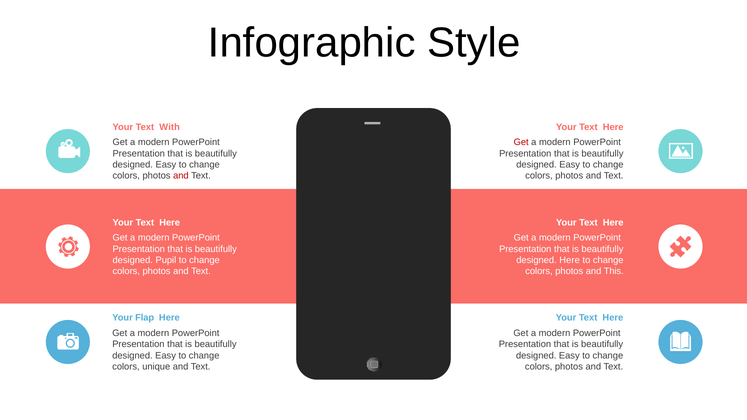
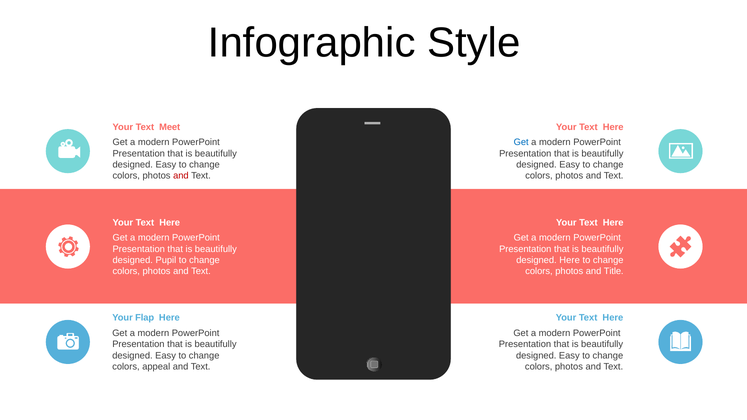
With: With -> Meet (170, 127)
Get colour: red -> blue (521, 142)
This: This -> Title (614, 271)
unique: unique -> appeal (156, 367)
